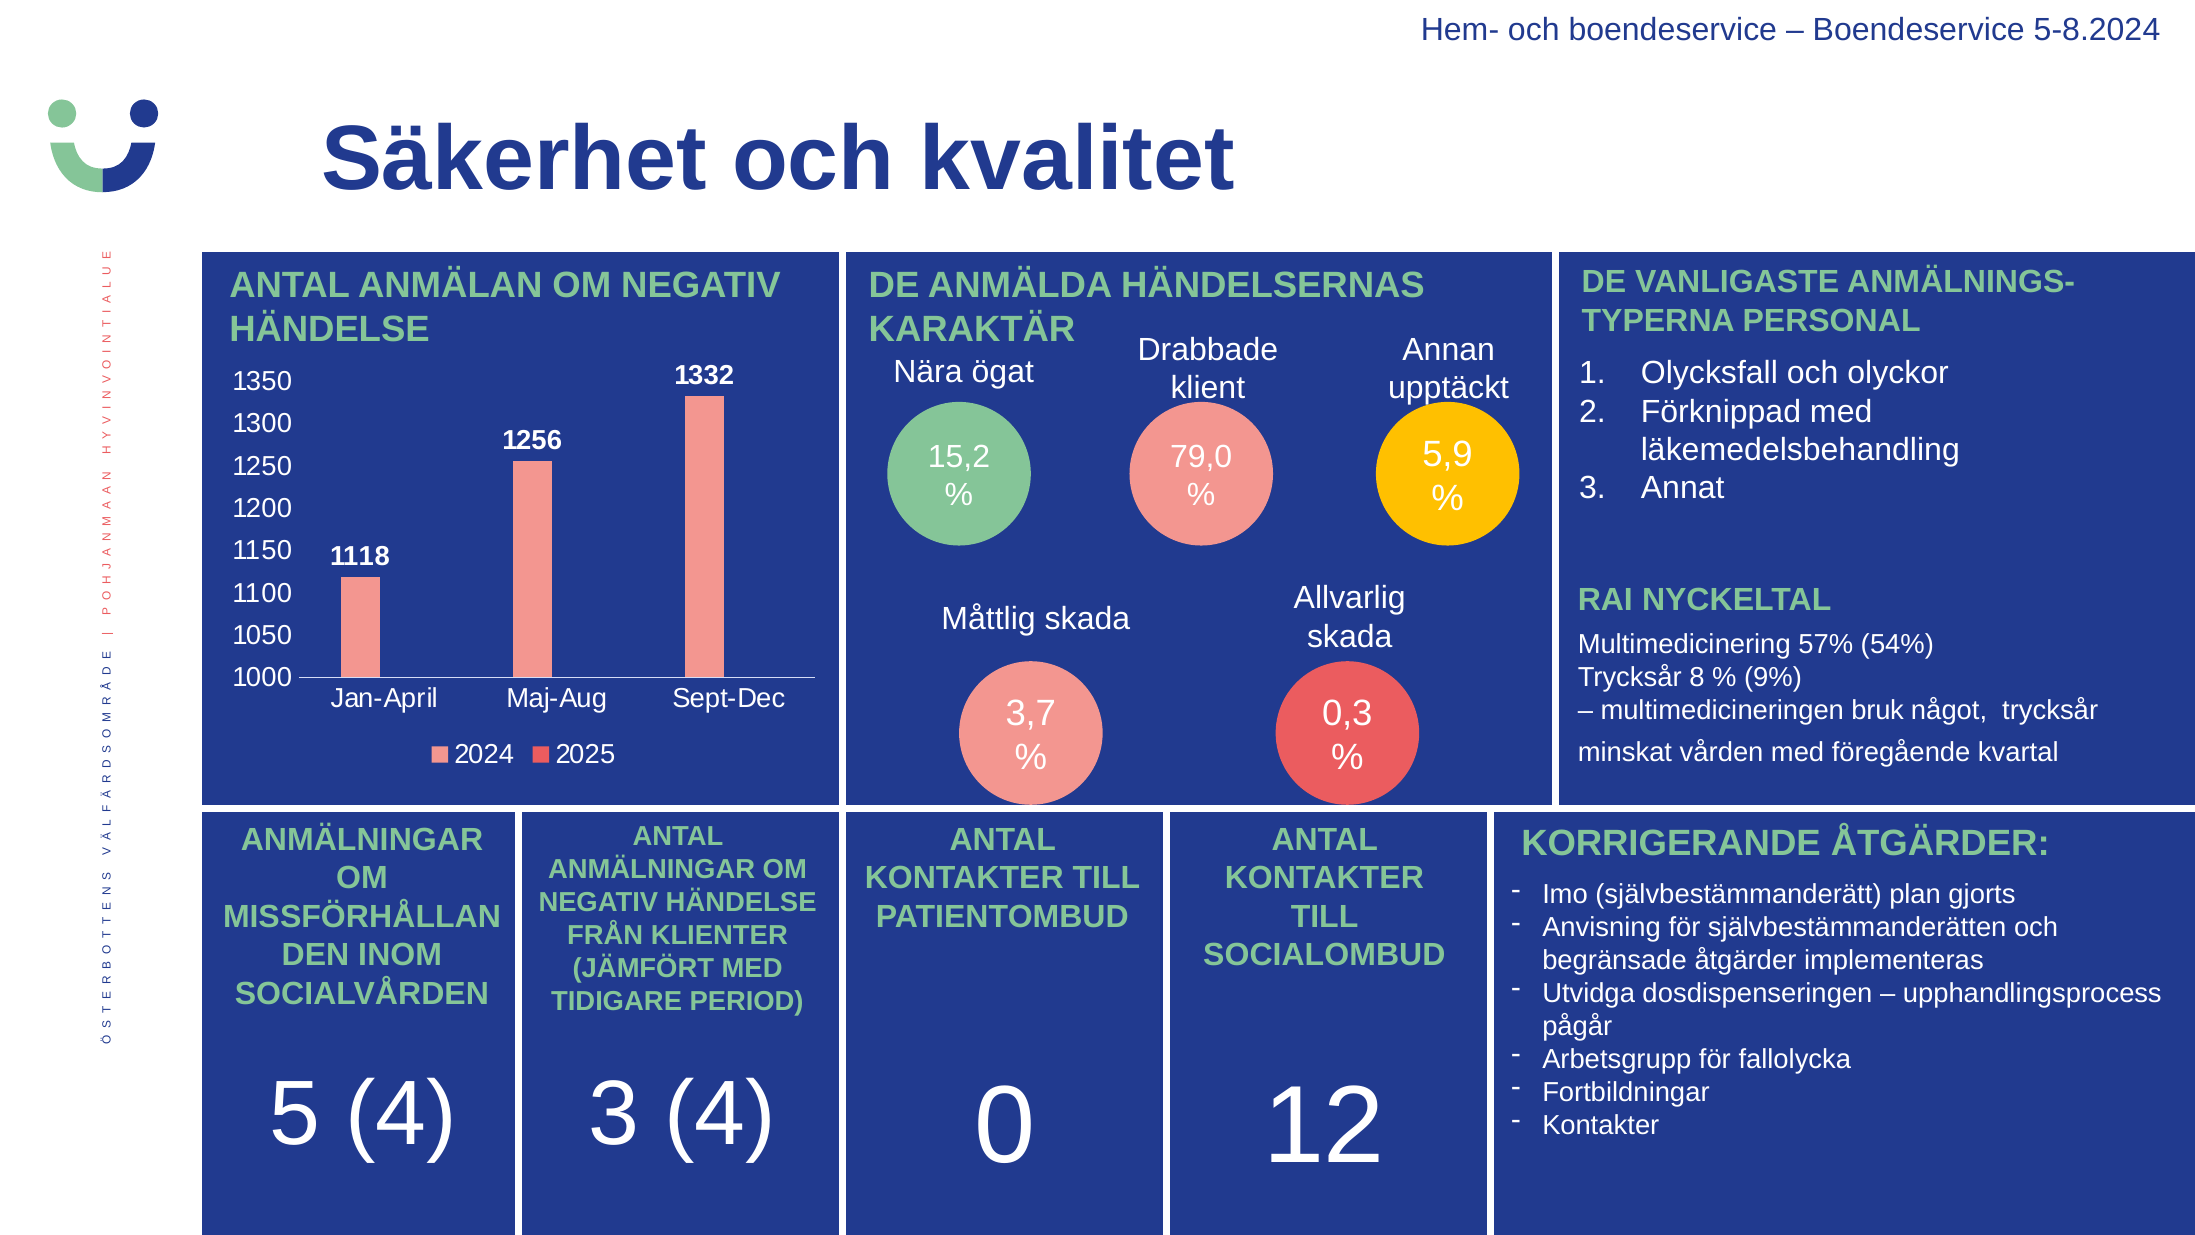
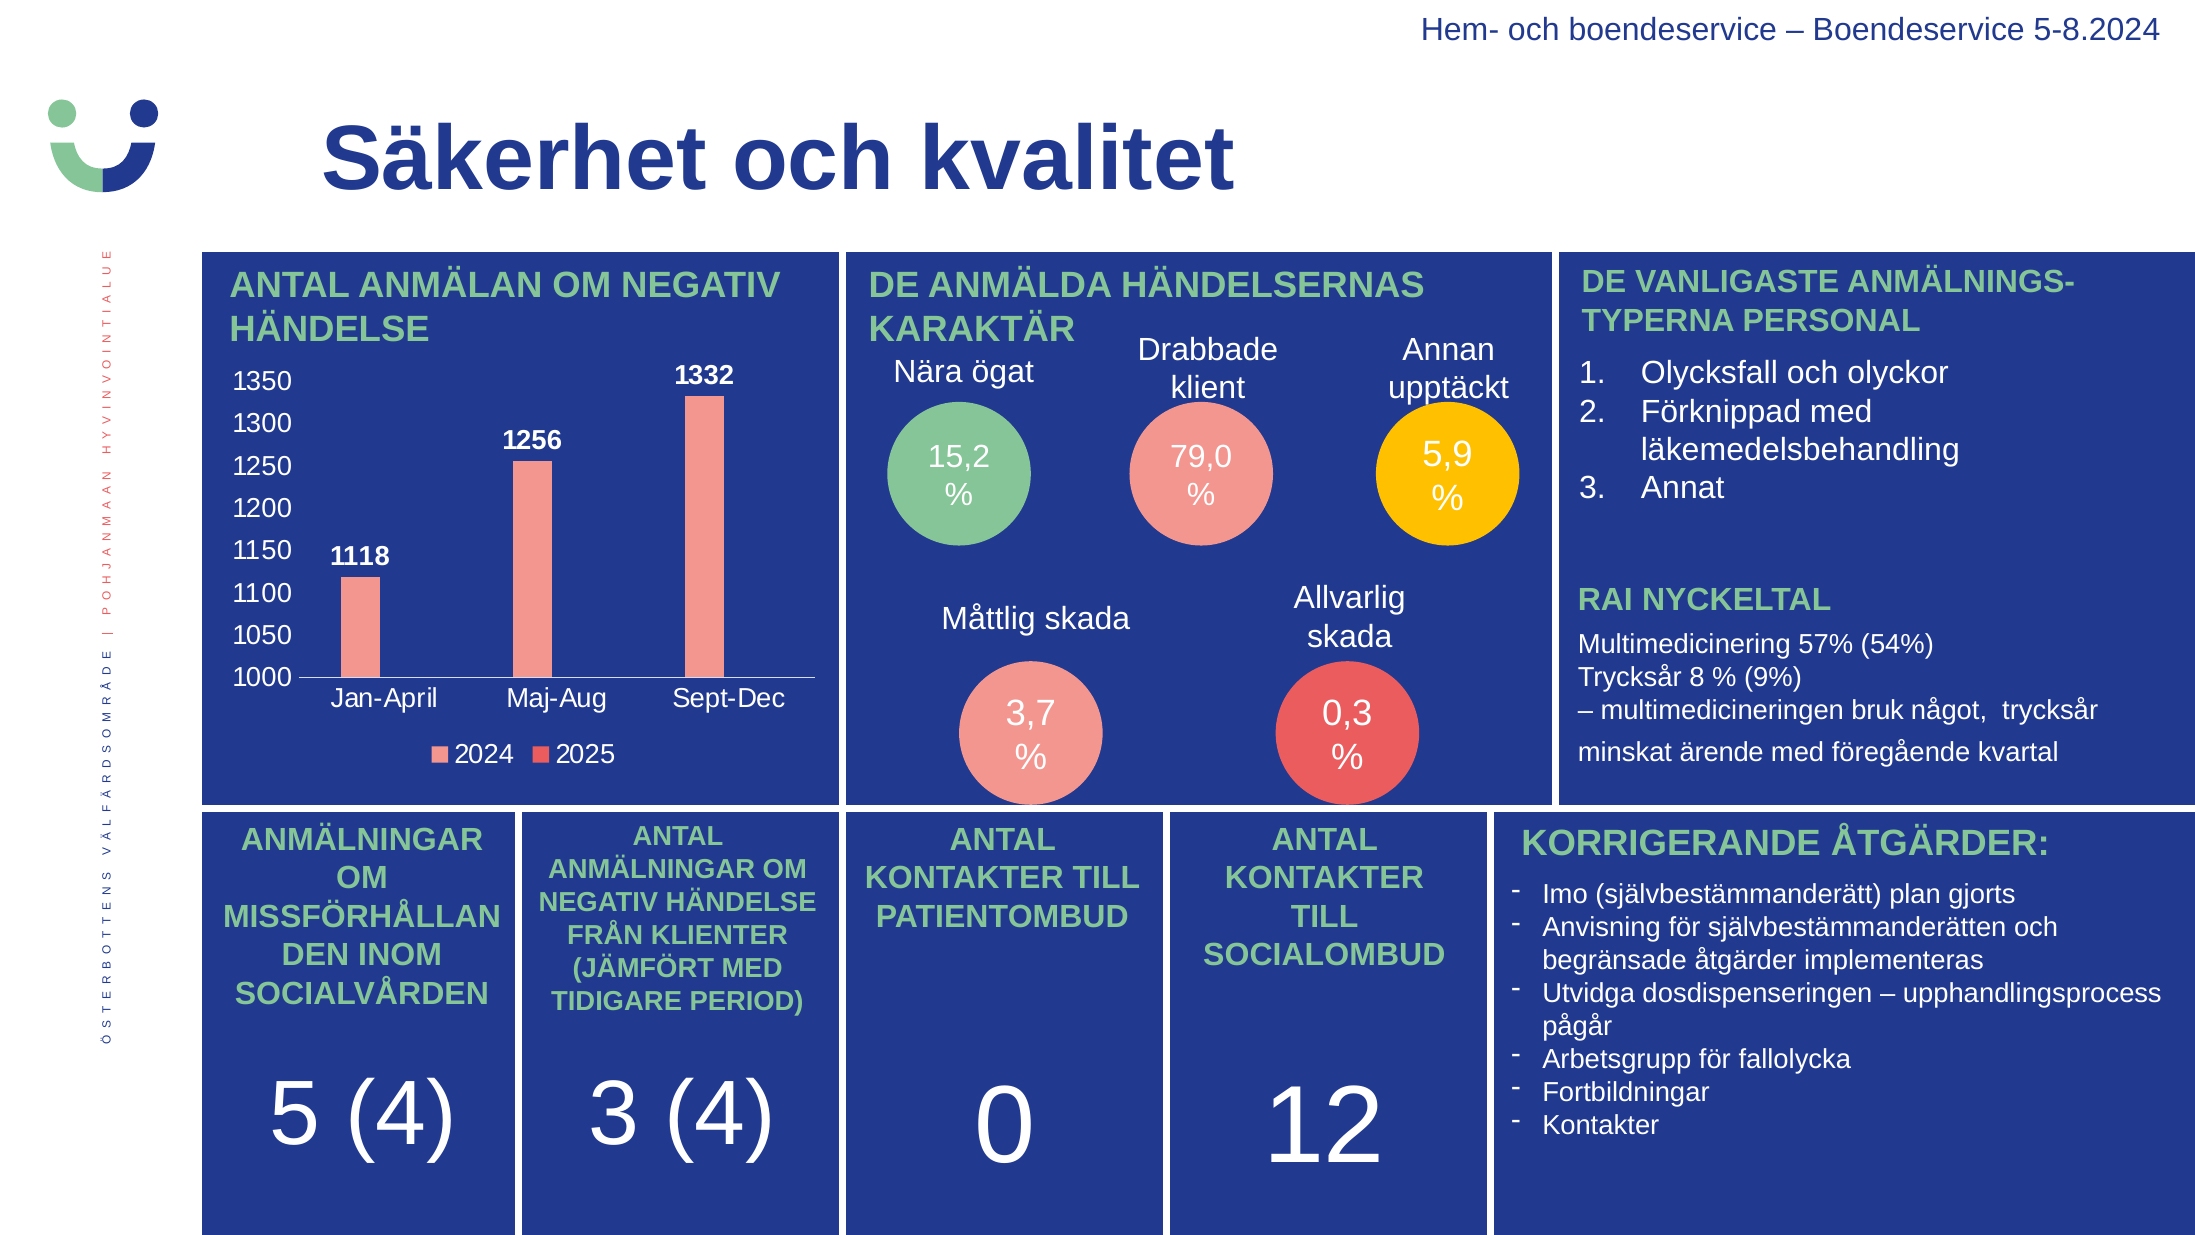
vården: vården -> ärende (1722, 752)
